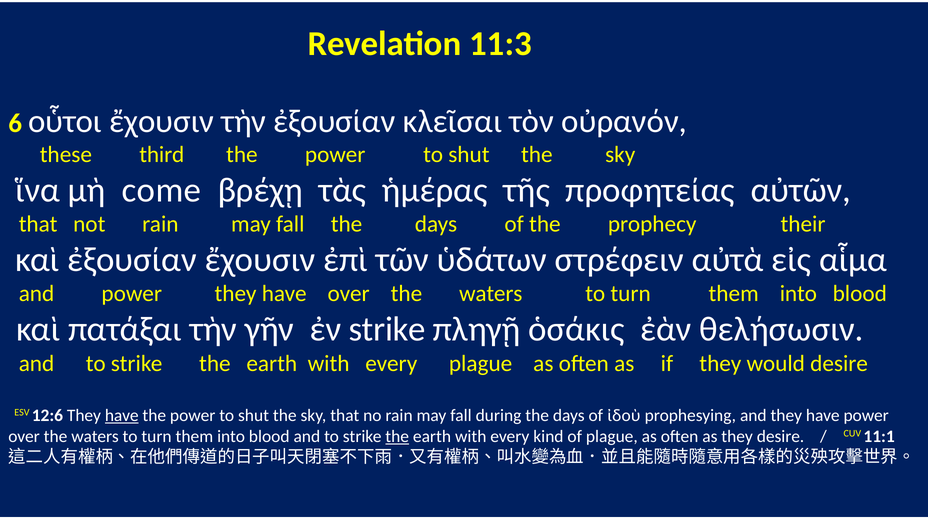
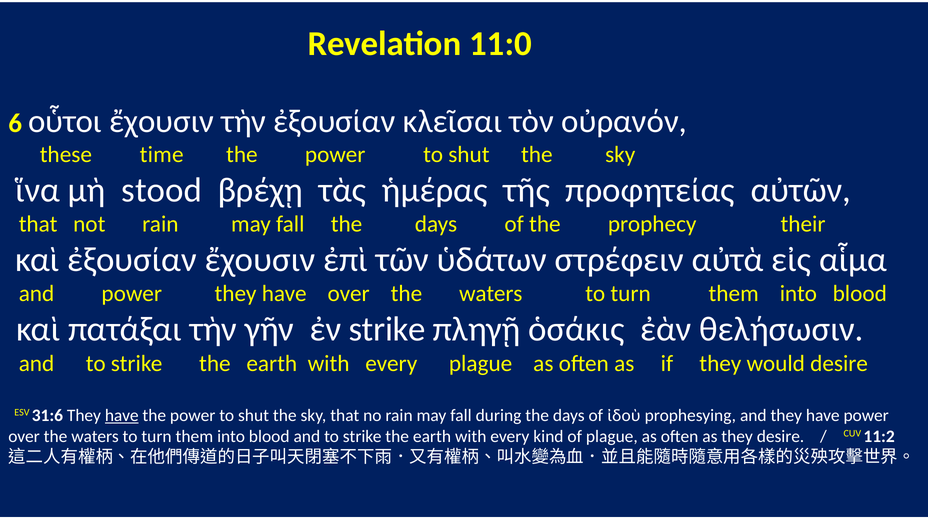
11:3: 11:3 -> 11:0 (501, 44)
third: third -> time (162, 154)
come: come -> stood (162, 190)
12:6: 12:6 -> 31:6 (47, 416)
the underline: present -> none (397, 437)
11:1: 11:1 -> 11:2 (879, 437)
